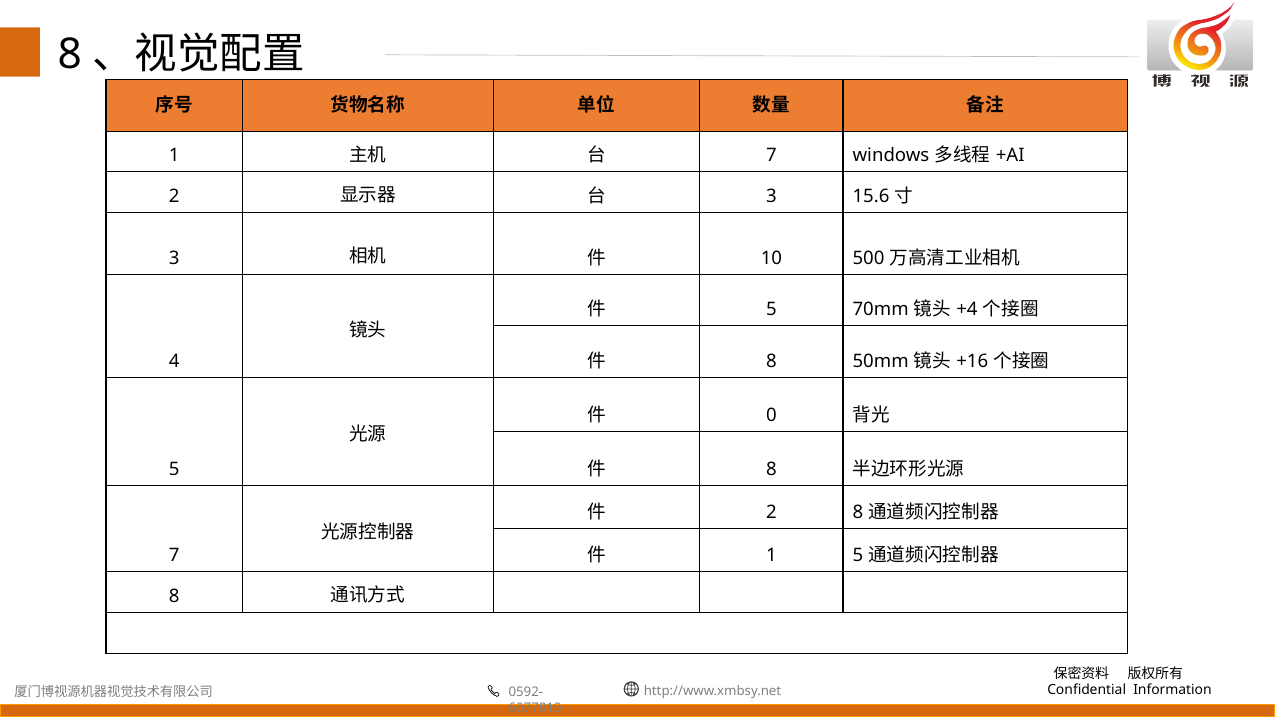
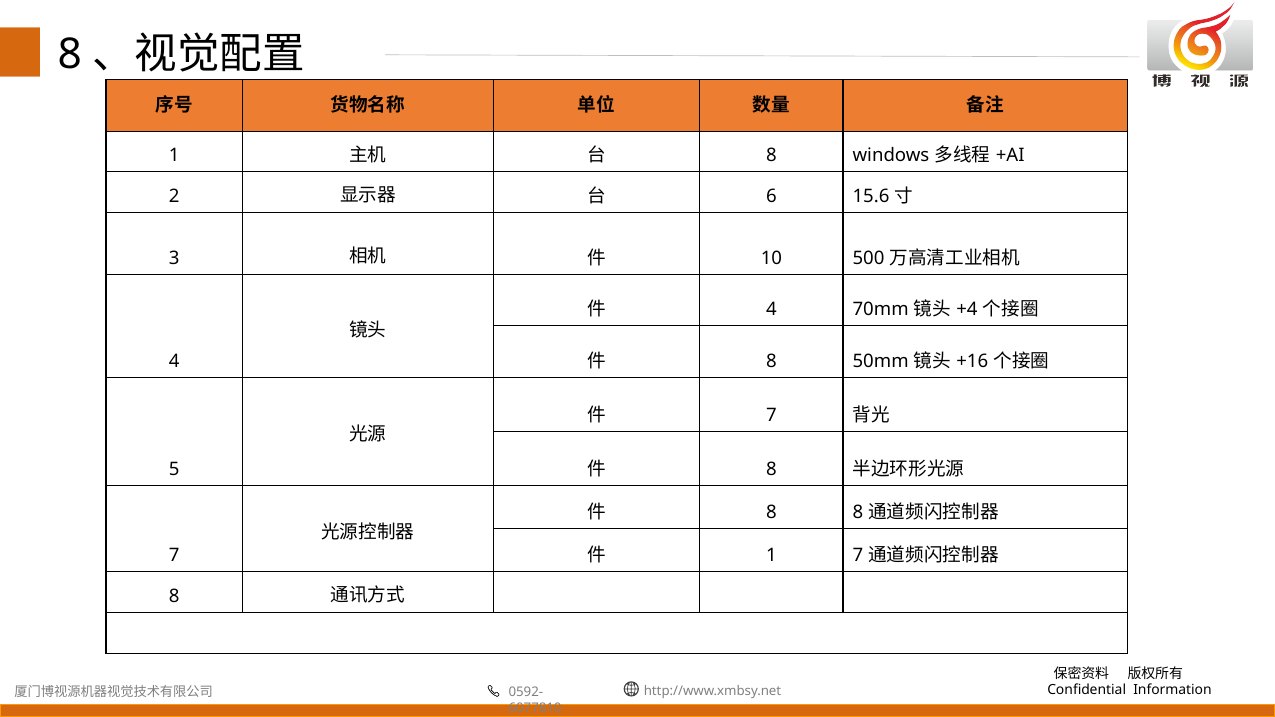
7: 7 -> 8 (771, 155)
3: 3 -> 6 (771, 196)
5: 5 -> 4 (771, 310)
0: 0 -> 7 (771, 415)
2: 2 -> 8 (771, 512)
1 5: 5 -> 7 (858, 556)
